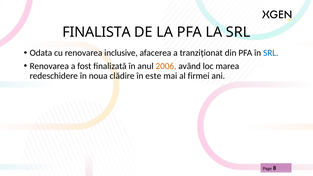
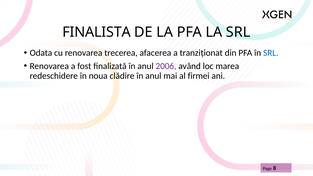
inclusive: inclusive -> trecerea (121, 53)
2006 colour: orange -> purple (166, 66)
clădire în este: este -> anul (153, 76)
